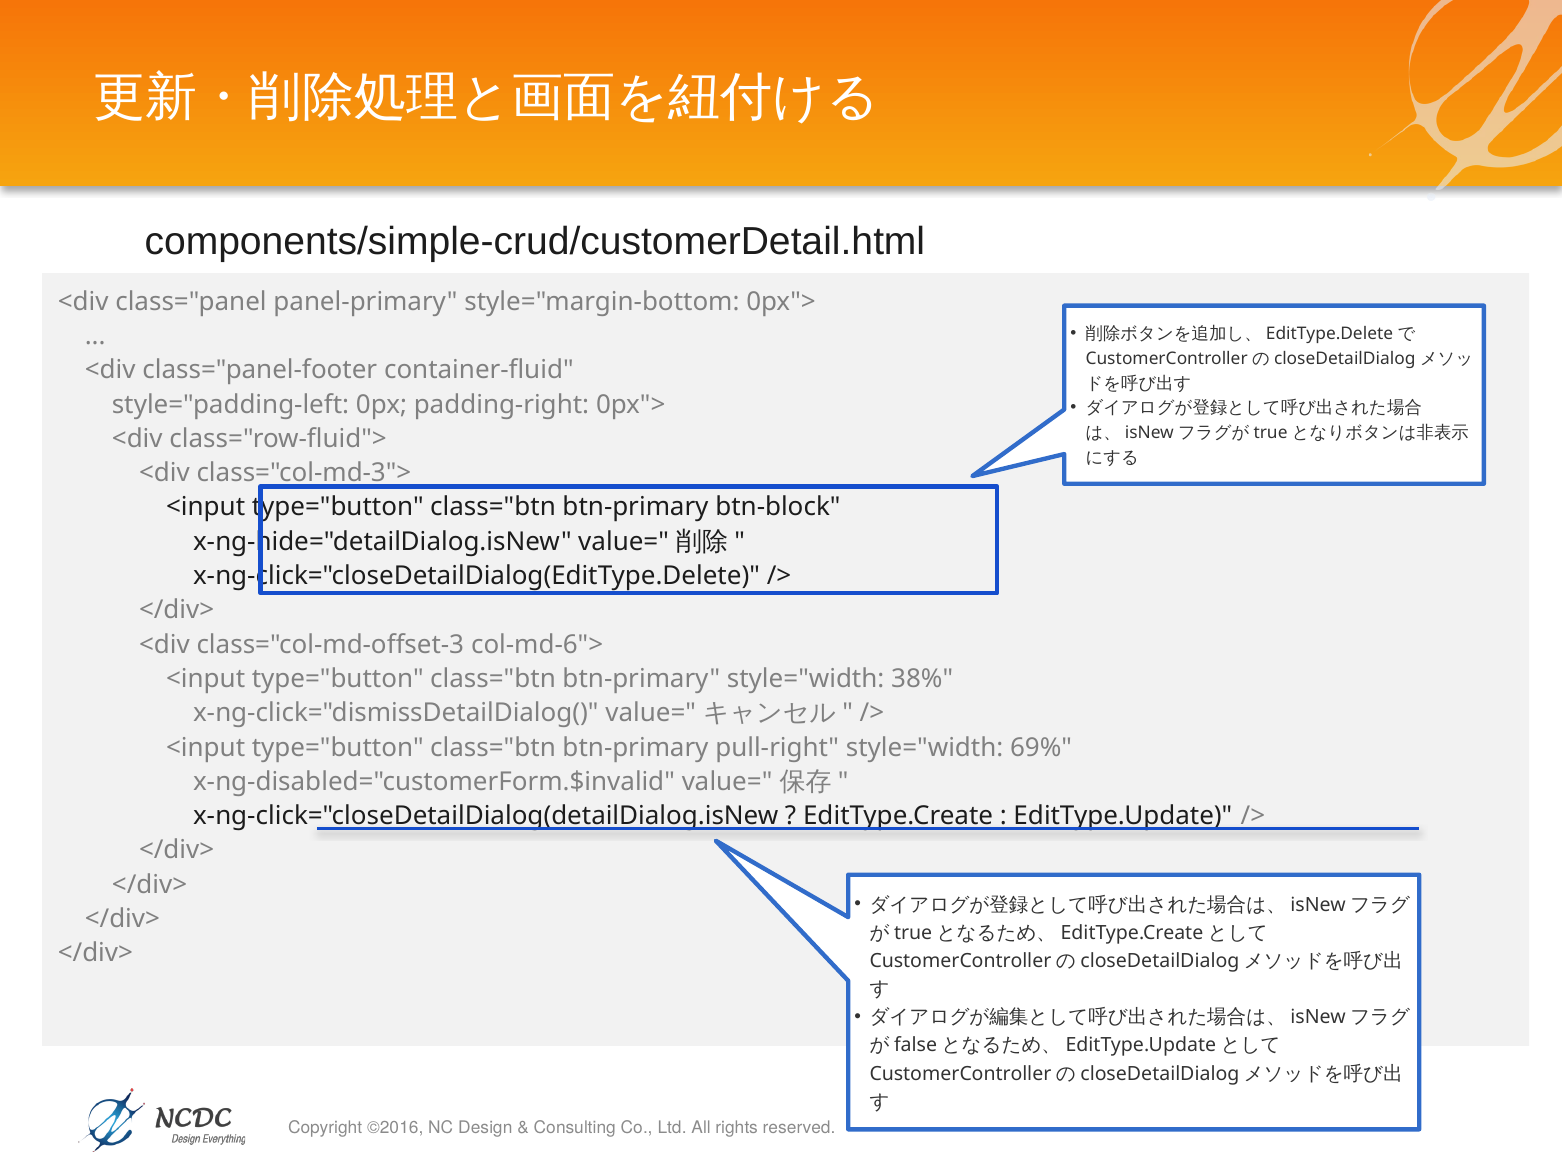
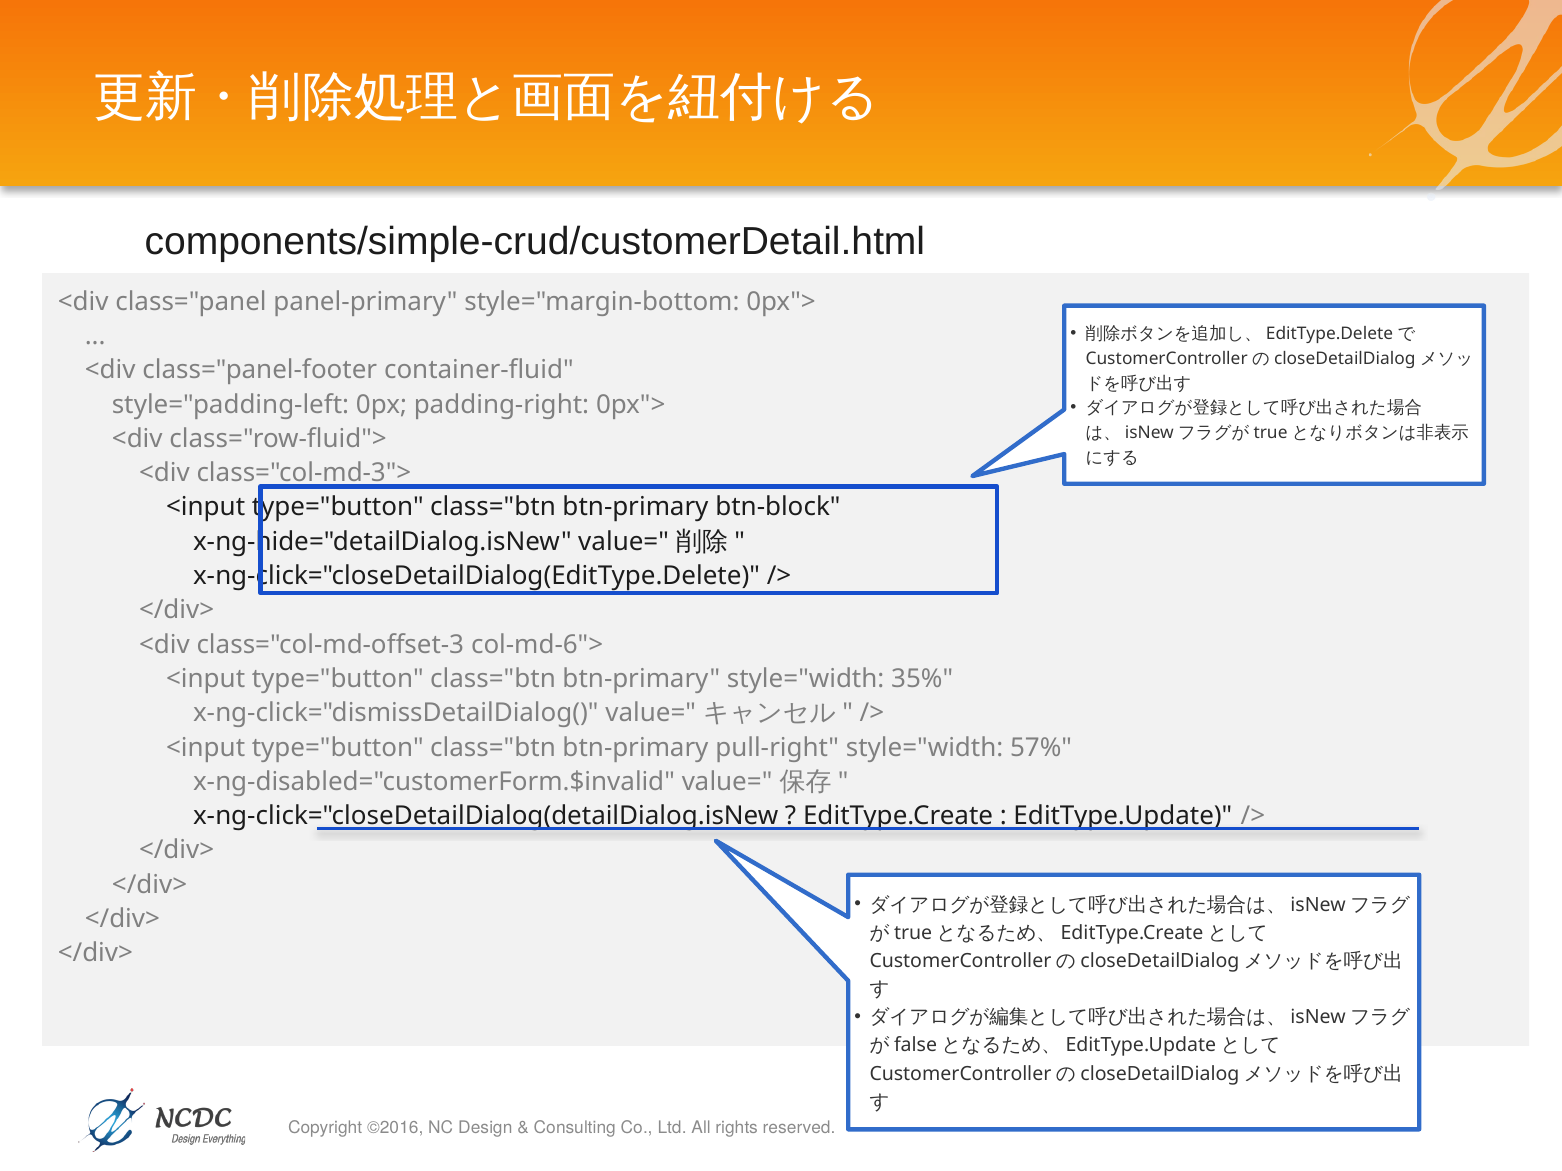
38%: 38% -> 35% (922, 679)
69%: 69% -> 57% (1041, 748)
